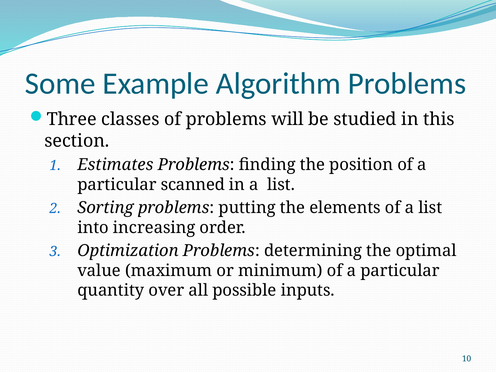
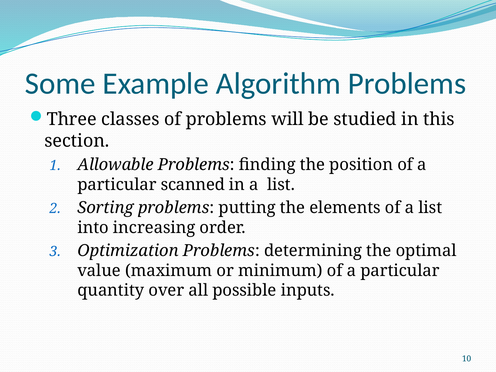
Estimates: Estimates -> Allowable (116, 165)
